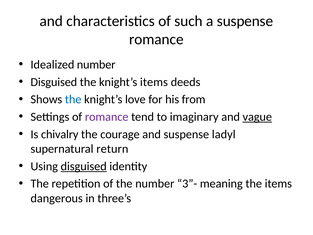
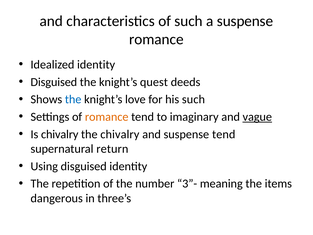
Idealized number: number -> identity (96, 64)
knight’s items: items -> quest (154, 82)
his from: from -> such (193, 99)
romance colour: purple -> orange (107, 117)
the courage: courage -> chivalry (120, 134)
suspense ladyl: ladyl -> tend (224, 134)
disguised underline: present -> none (84, 166)
